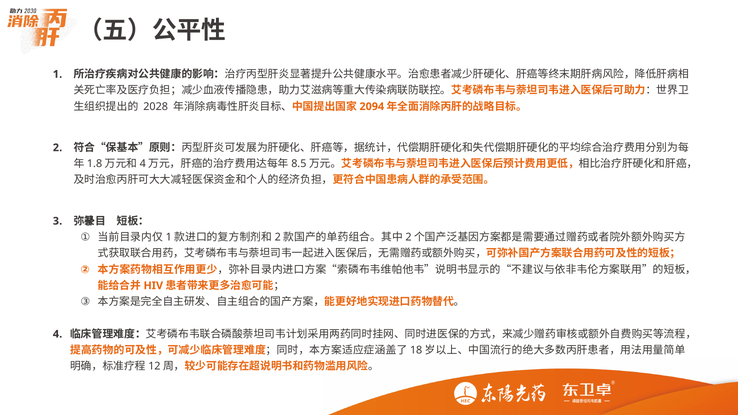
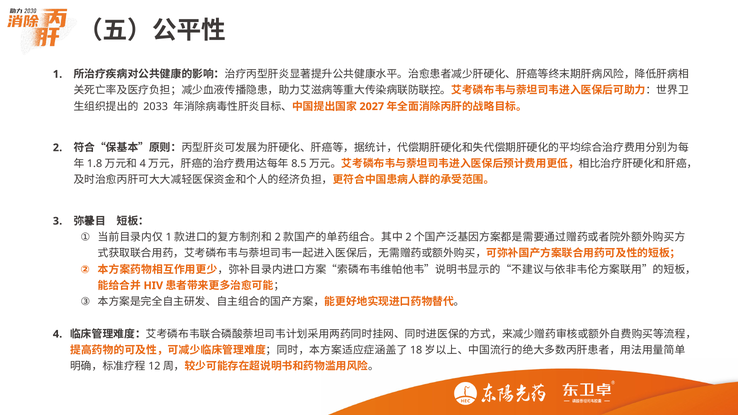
2028: 2028 -> 2033 (156, 107)
2094: 2094 -> 2027 (372, 107)
